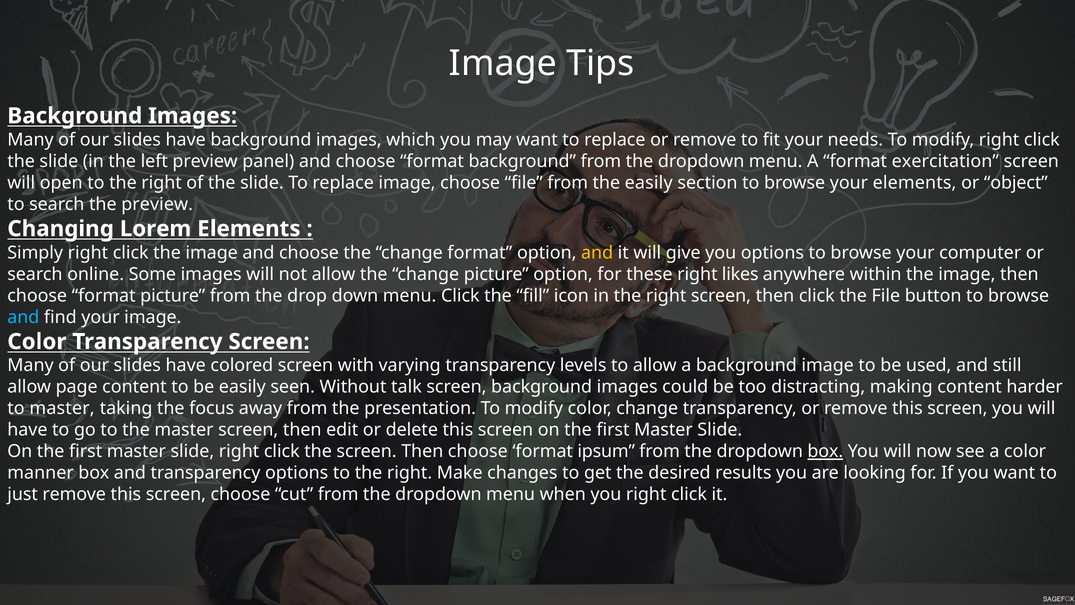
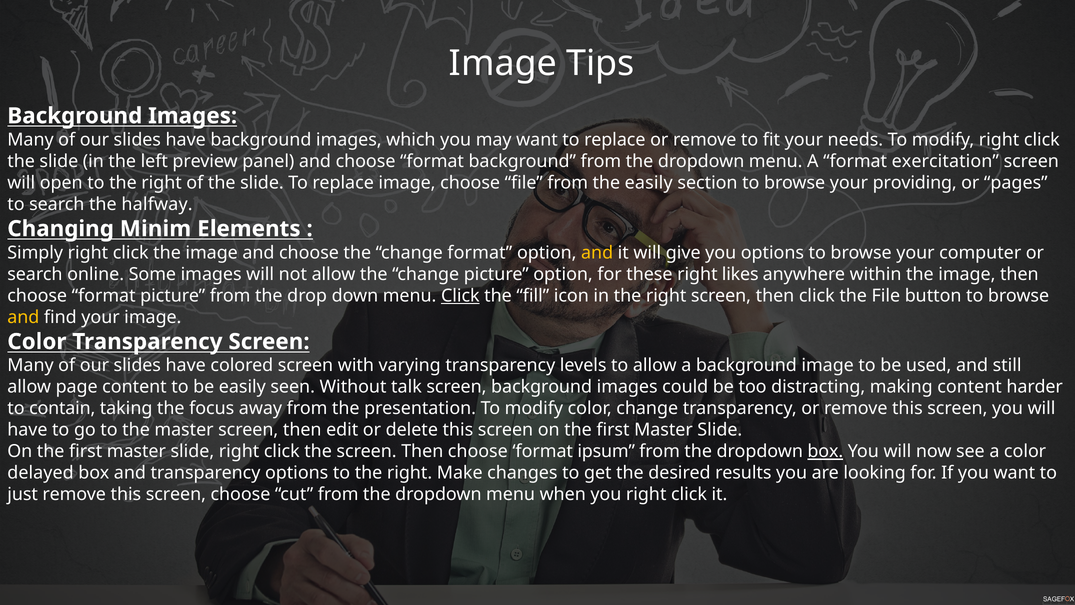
your elements: elements -> providing (915, 183)
object: object -> pages (1016, 183)
the preview: preview -> halfway (157, 204)
Lorem: Lorem -> Minim (155, 229)
Click underline: none -> present (460, 296)
and colour: light blue -> yellow (23, 317)
to master: master -> contain (62, 408)
manner: manner -> delayed (41, 473)
